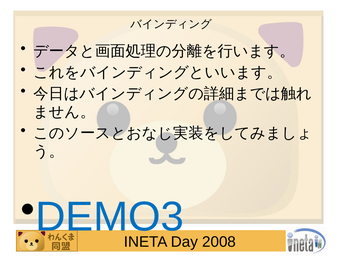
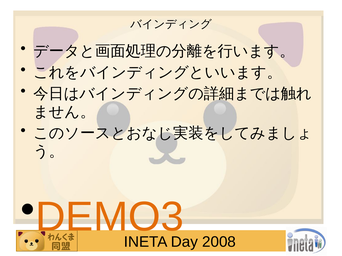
DEMO3 colour: blue -> orange (110, 217)
